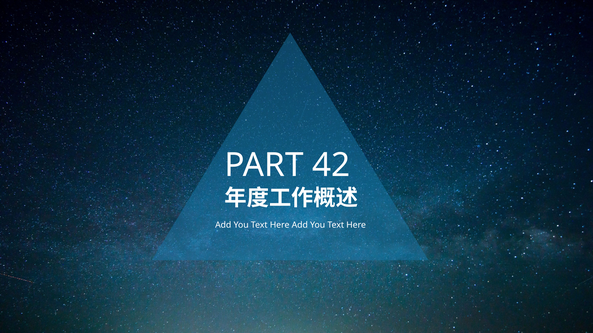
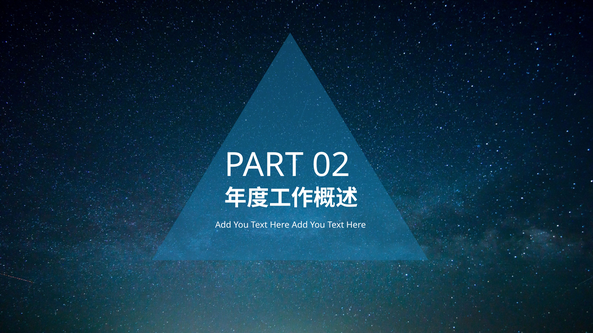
42: 42 -> 02 (331, 166)
